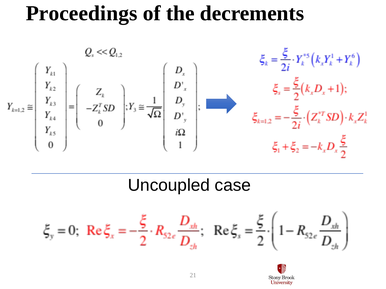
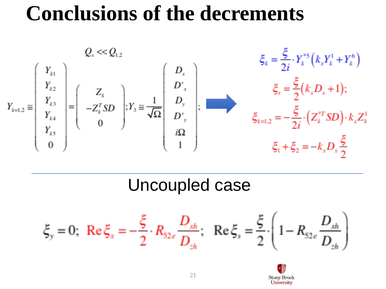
Proceedings: Proceedings -> Conclusions (82, 13)
